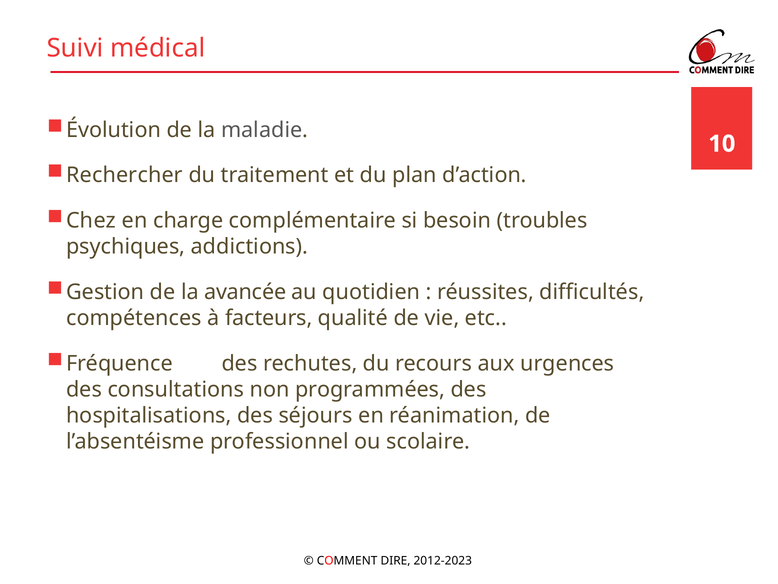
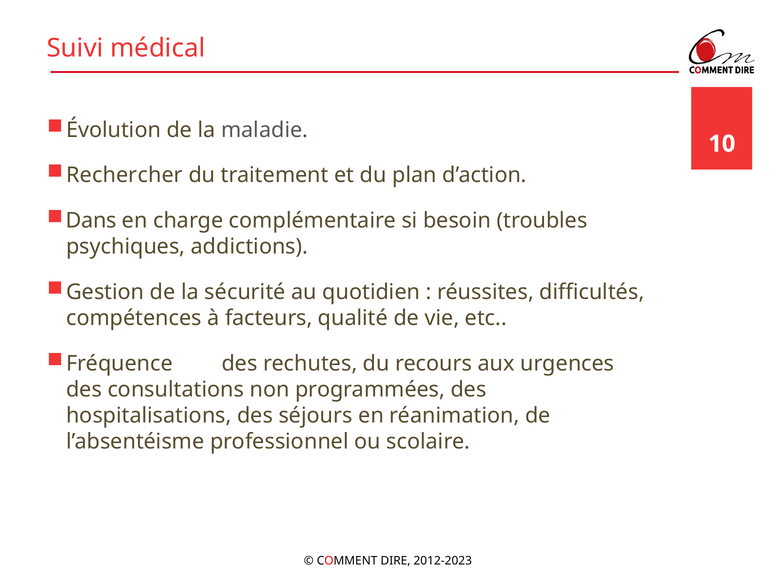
Chez: Chez -> Dans (91, 221)
avancée: avancée -> sécurité (245, 292)
